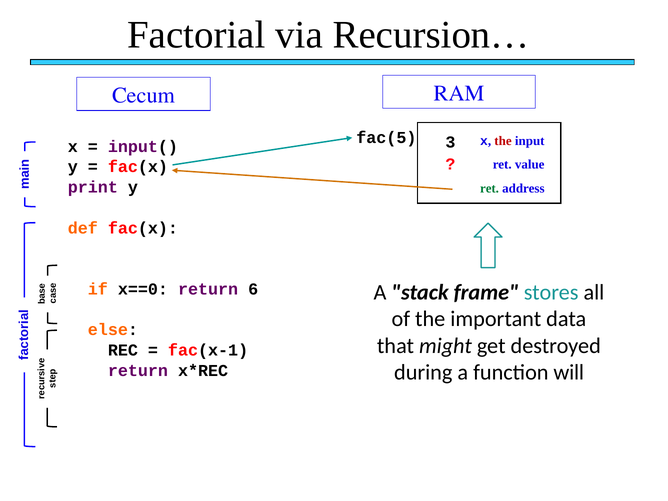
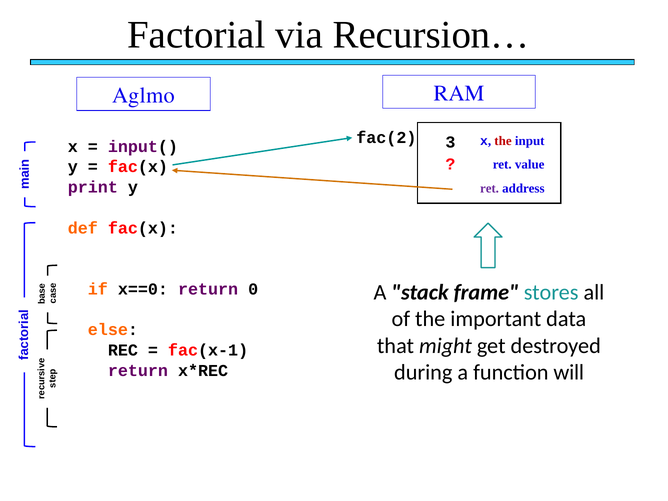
Cecum: Cecum -> Aglmo (143, 95)
fac(5: fac(5 -> fac(2 (386, 138)
ret colour: green -> purple (490, 188)
6: 6 -> 0 (253, 289)
